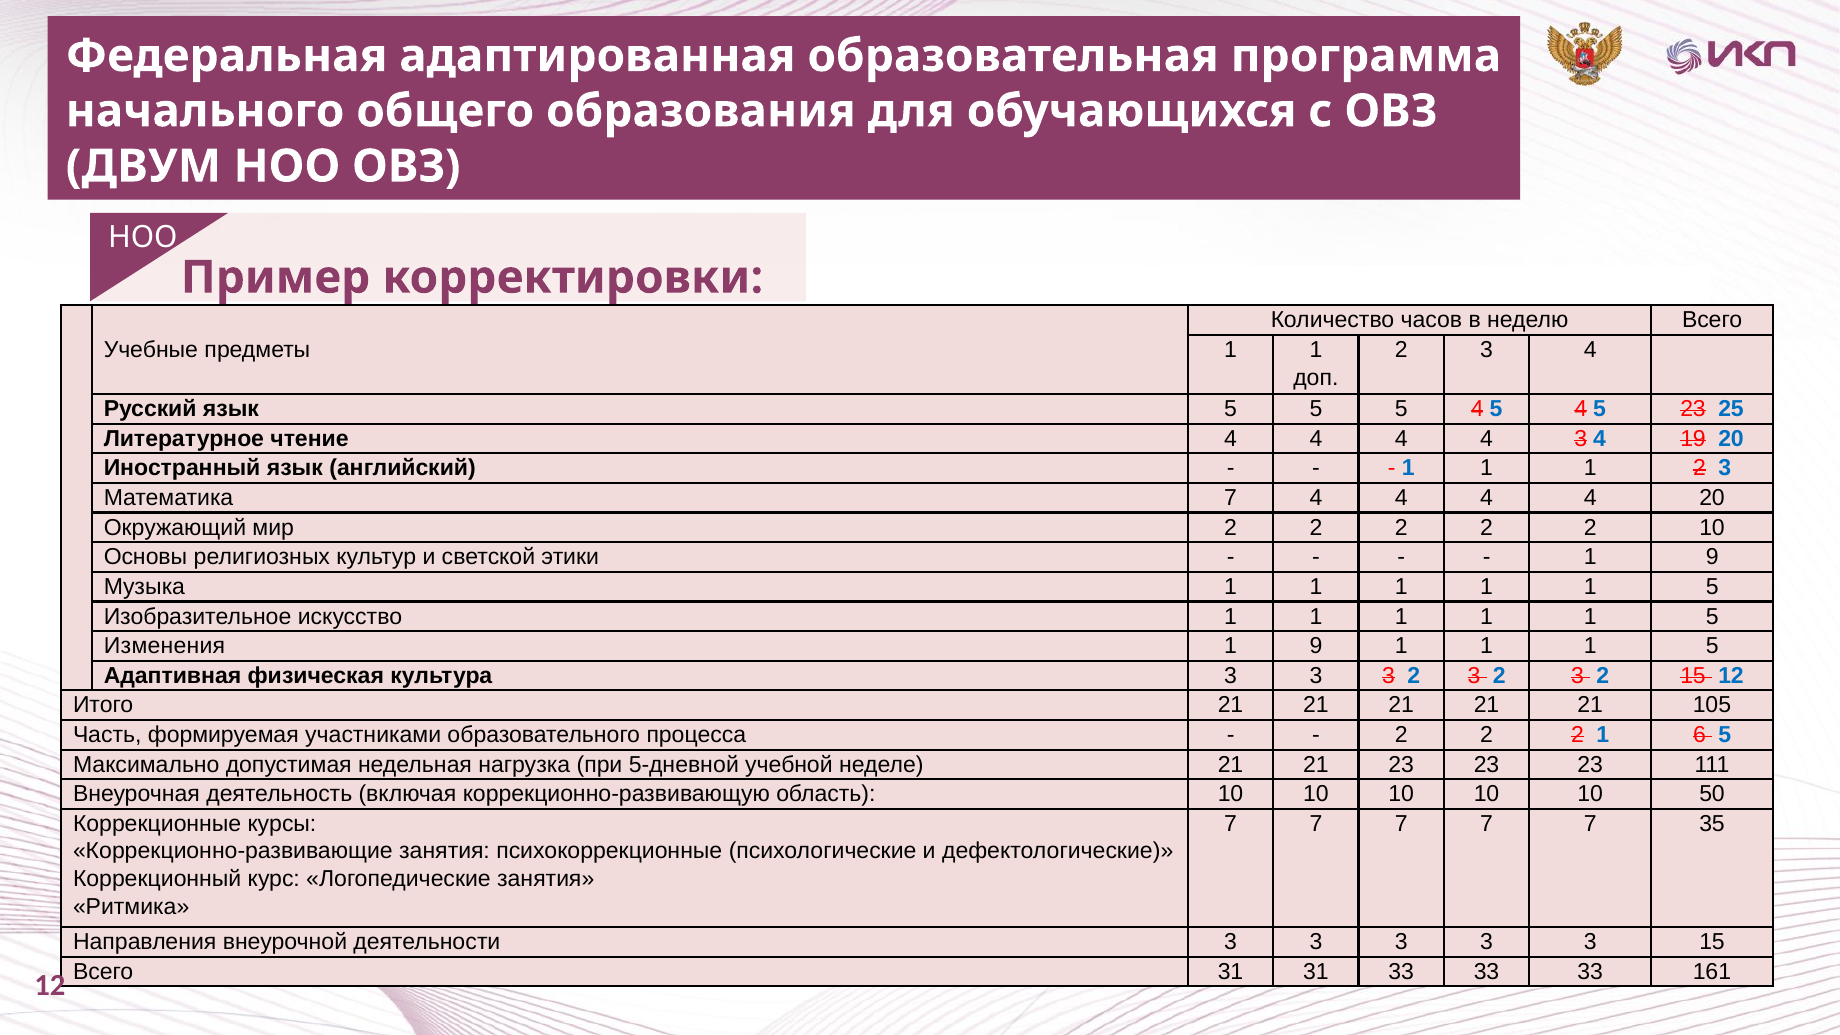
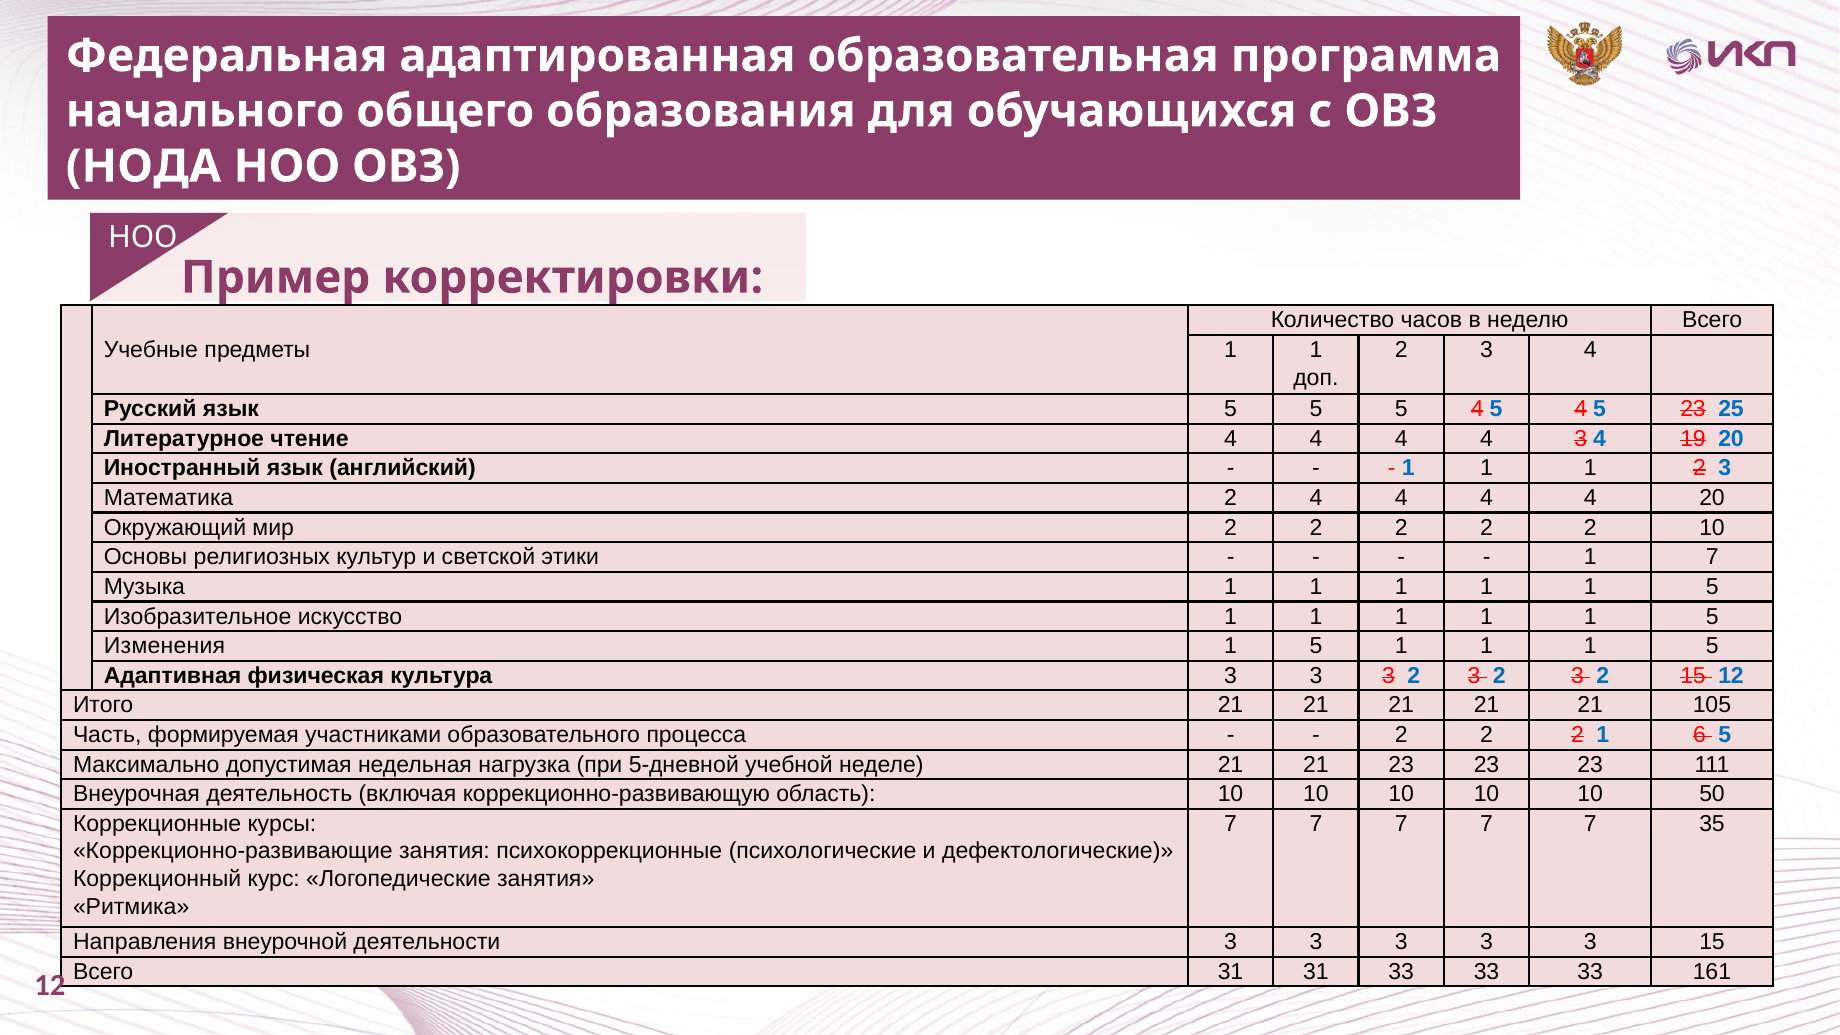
ДВУМ: ДВУМ -> НОДА (143, 166)
Математика 7: 7 -> 2 (1231, 498)
9: 9 -> 7 (1712, 557)
9: 9 -> 5 (1316, 646)
